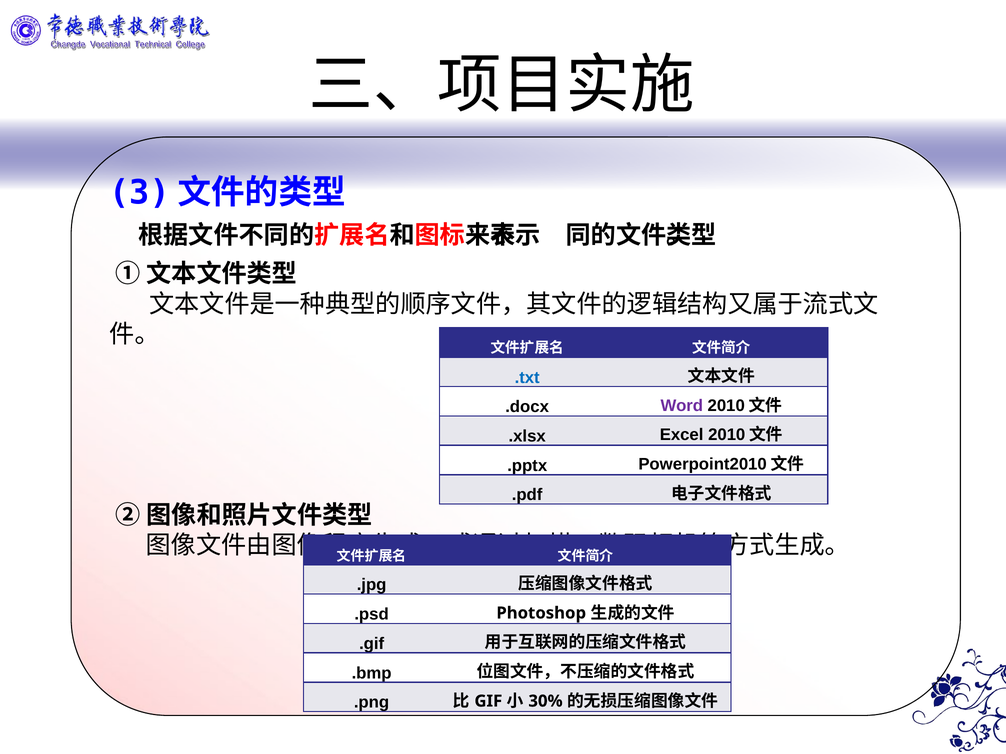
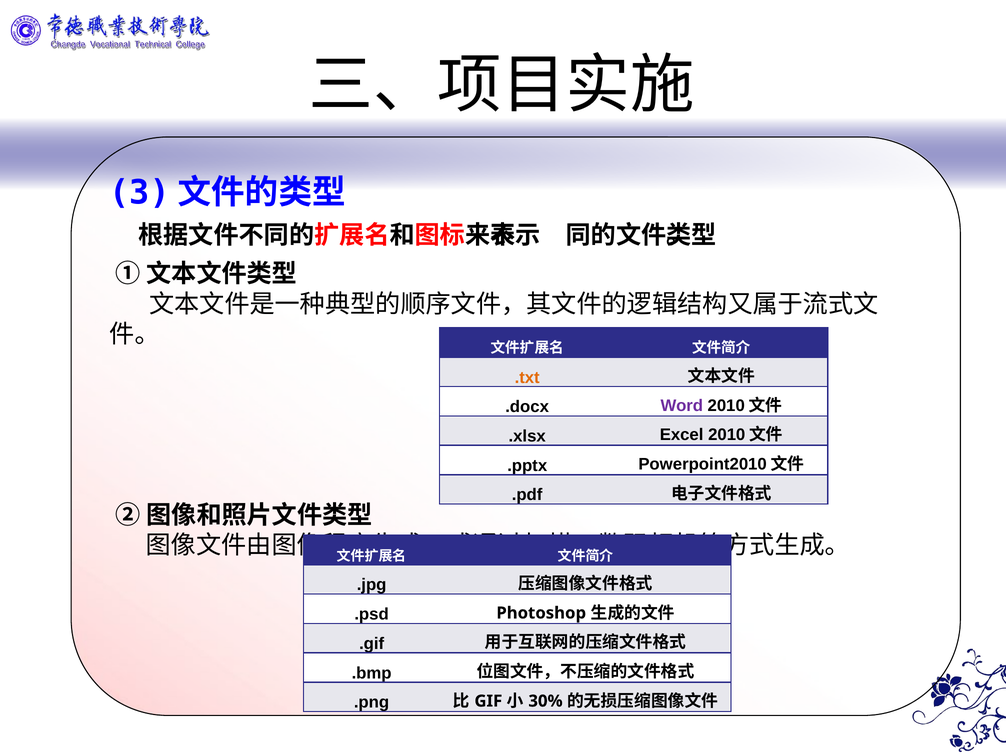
.txt colour: blue -> orange (527, 378)
